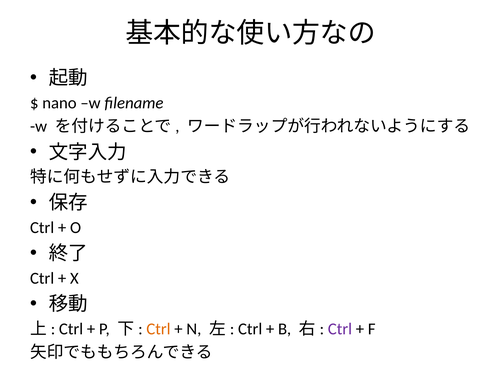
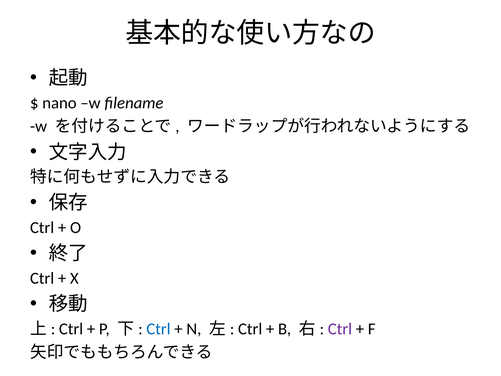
Ctrl colour: orange -> blue (158, 329)
